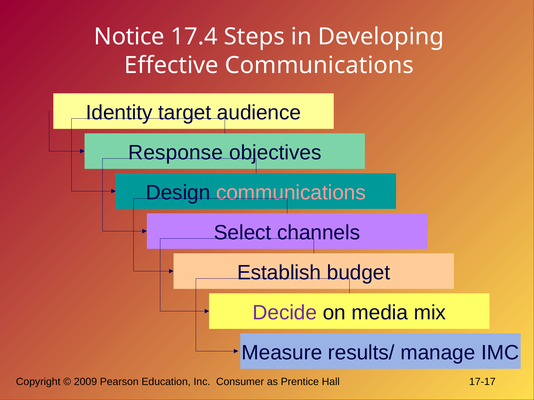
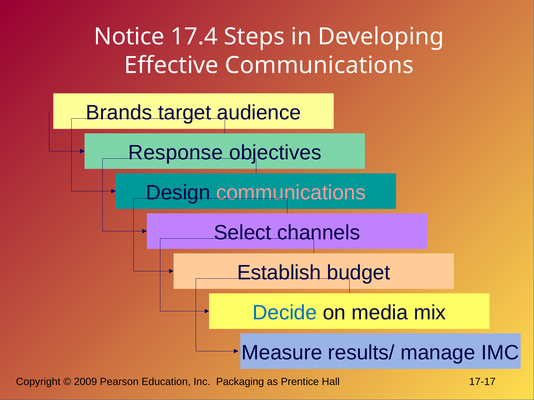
Identity: Identity -> Brands (119, 113)
Decide colour: purple -> blue (285, 313)
Consumer: Consumer -> Packaging (240, 382)
